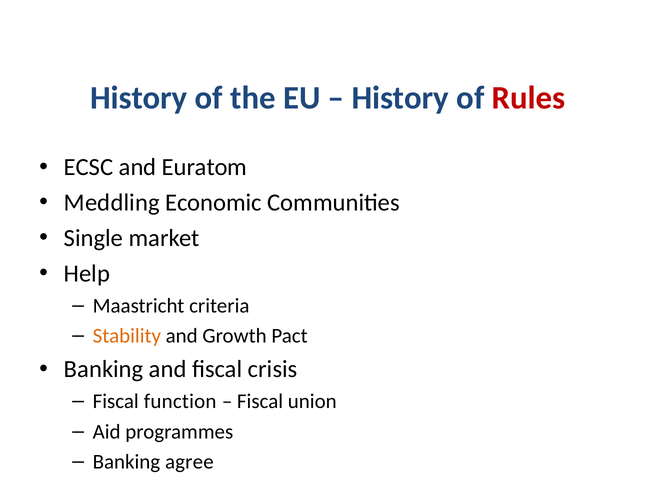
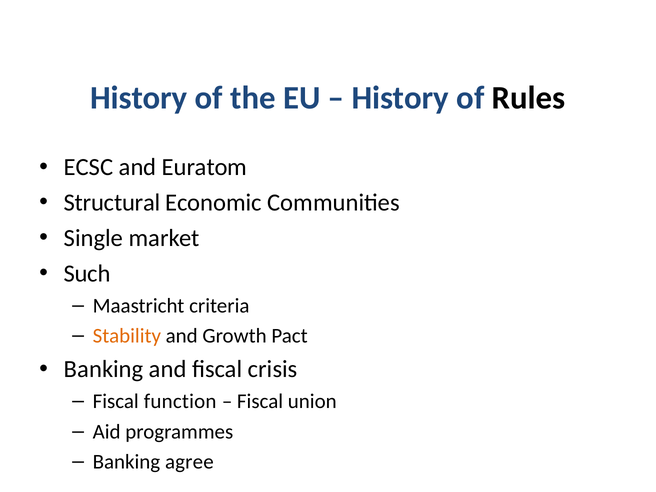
Rules colour: red -> black (529, 98)
Meddling: Meddling -> Structural (112, 203)
Help: Help -> Such (87, 273)
